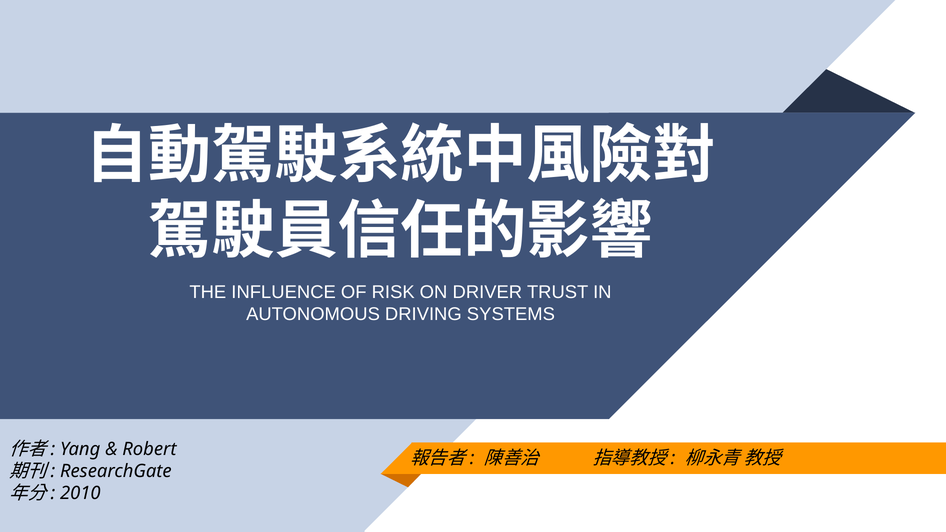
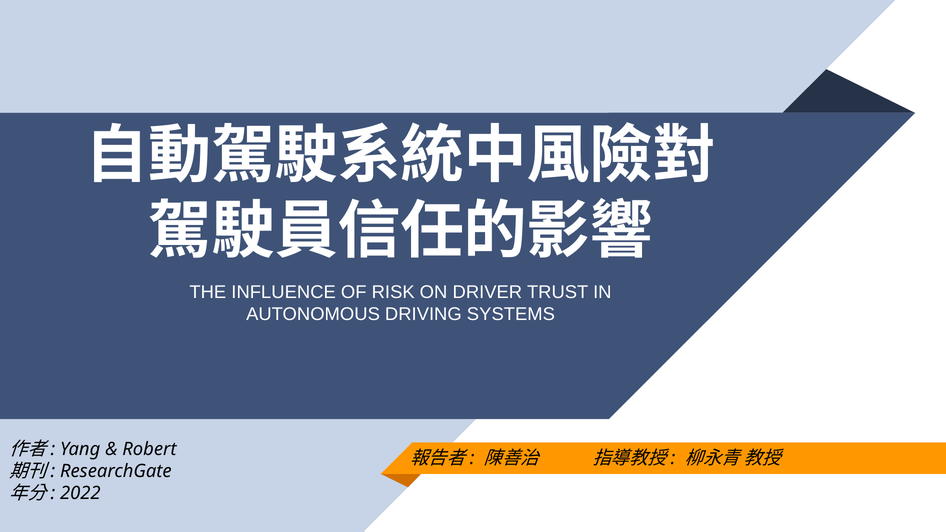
2010: 2010 -> 2022 (80, 493)
